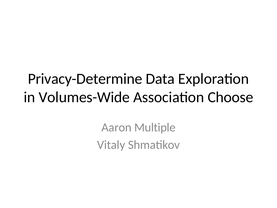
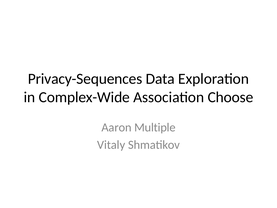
Privacy-Determine: Privacy-Determine -> Privacy-Sequences (85, 79)
Volumes-Wide: Volumes-Wide -> Complex-Wide (84, 97)
